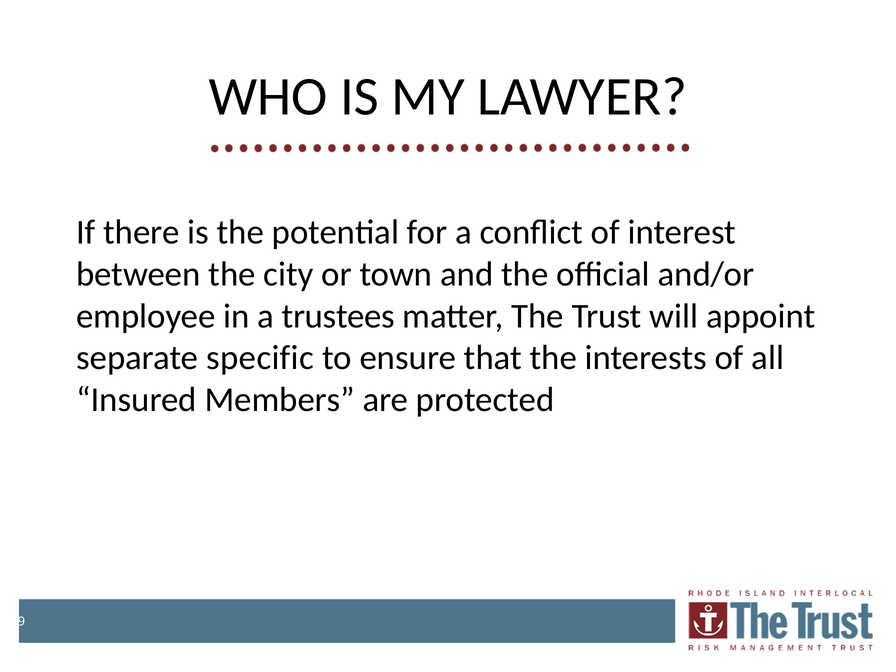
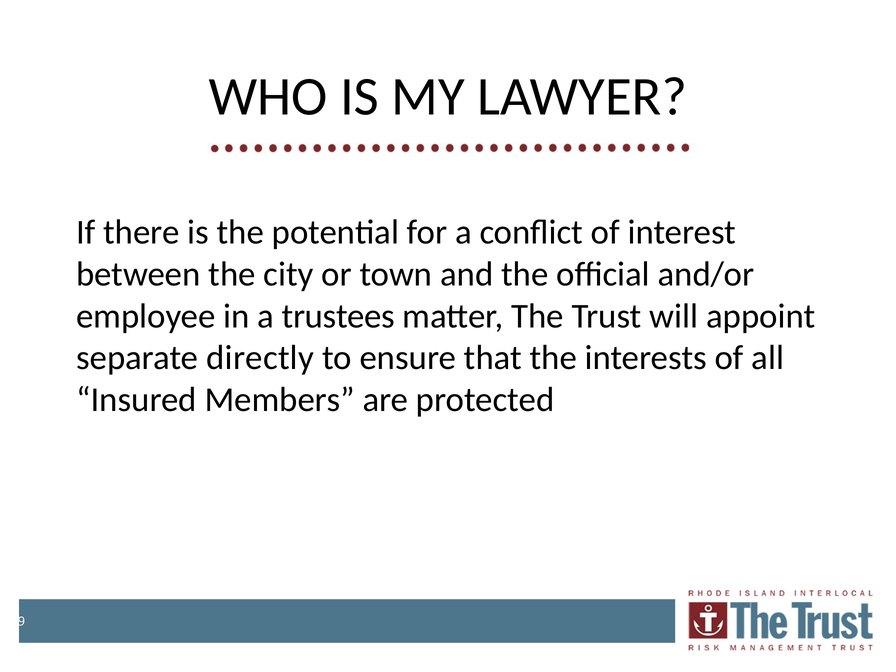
specific: specific -> directly (260, 358)
